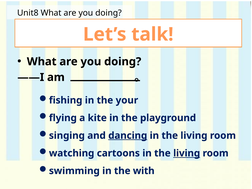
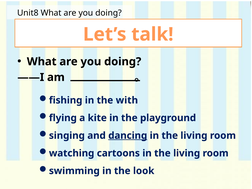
your: your -> with (127, 100)
living underline: present -> none (187, 153)
with: with -> look (144, 171)
